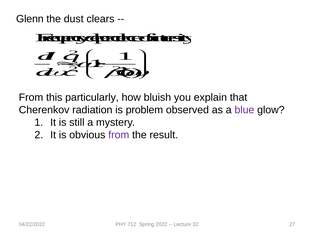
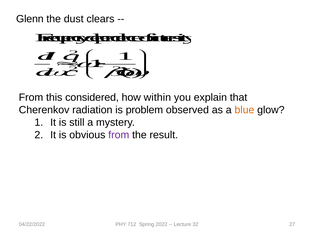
particularly: particularly -> considered (92, 98)
bluish: bluish -> within (157, 98)
blue colour: purple -> orange (244, 110)
